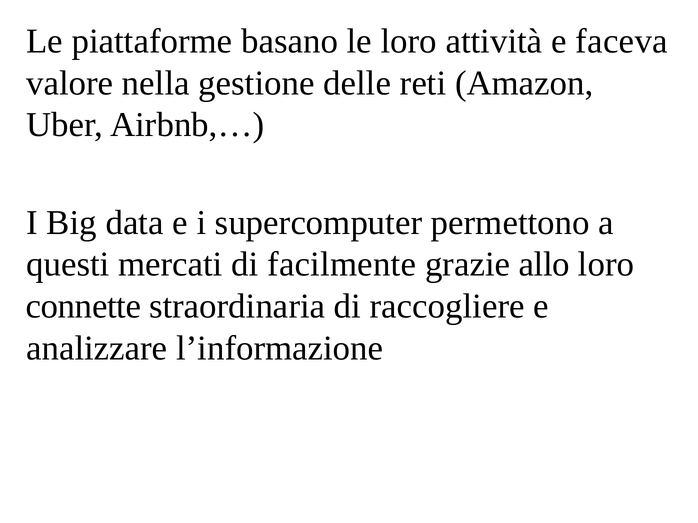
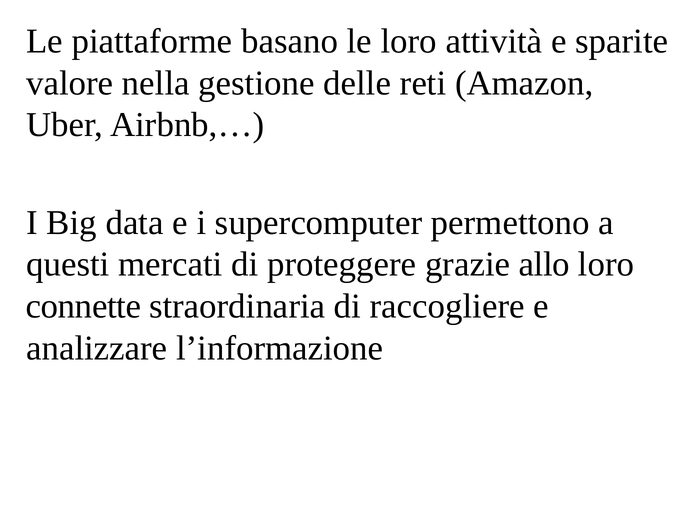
faceva: faceva -> sparite (622, 41)
facilmente: facilmente -> proteggere (342, 265)
